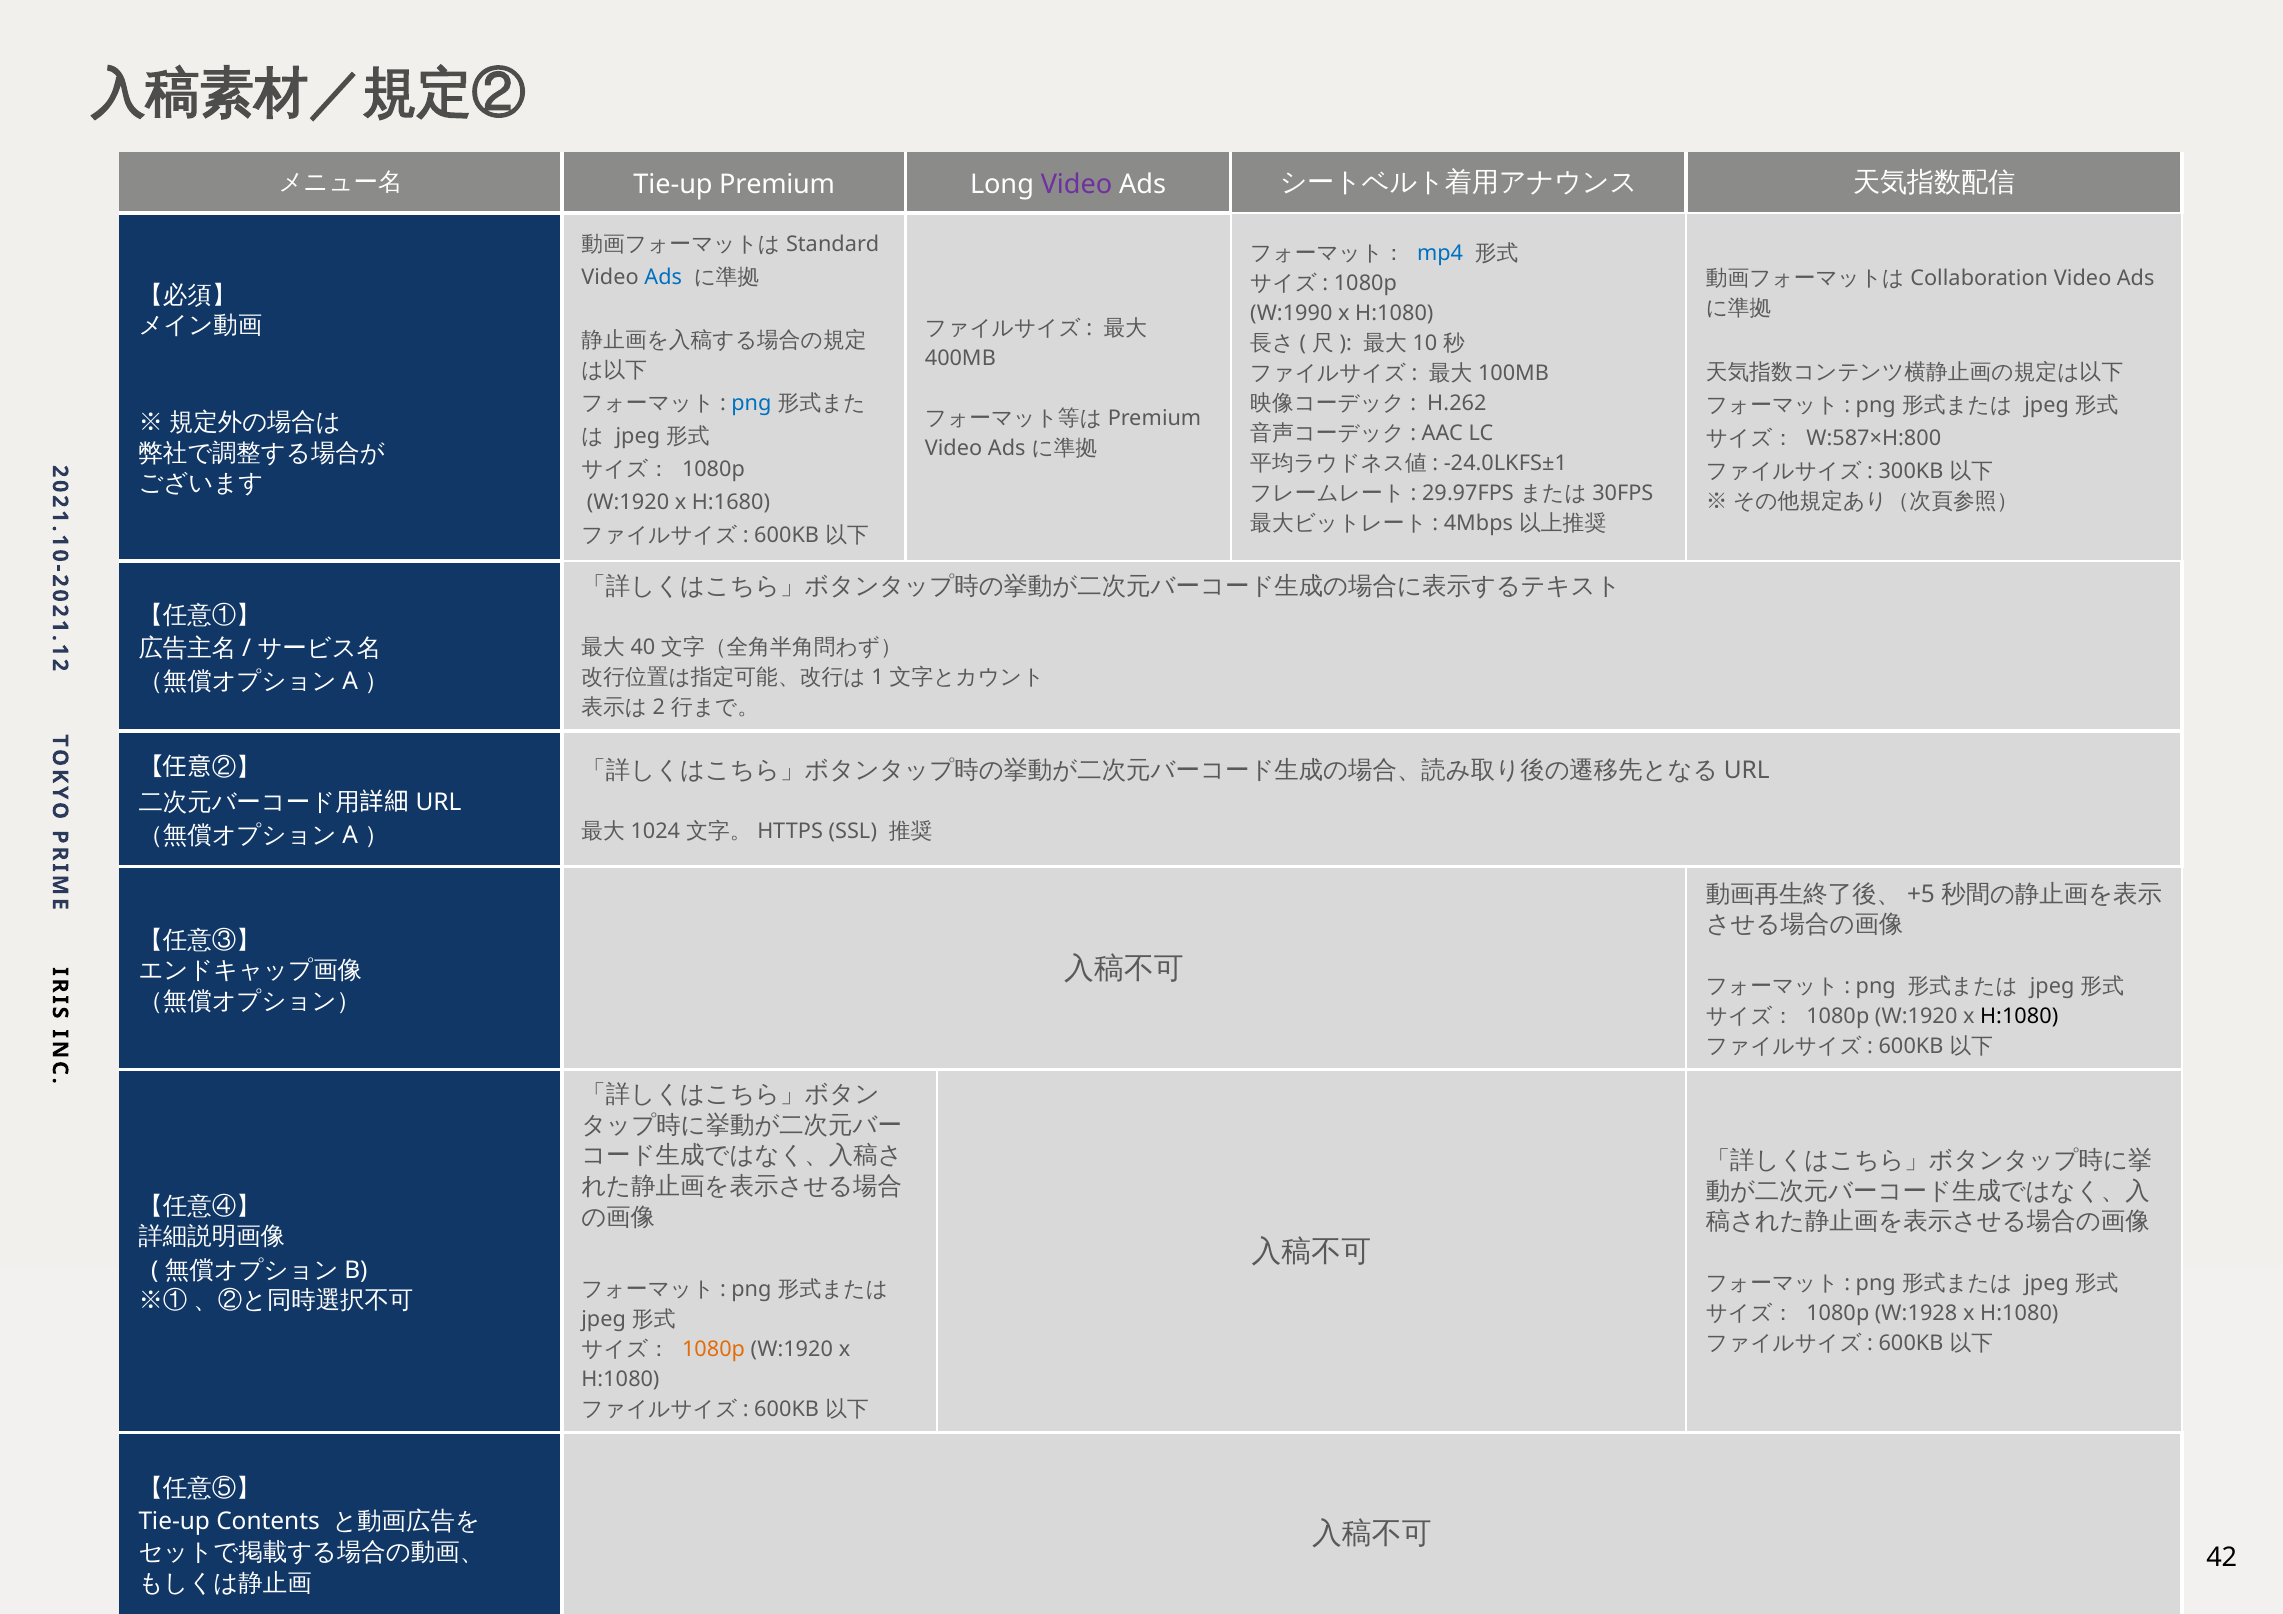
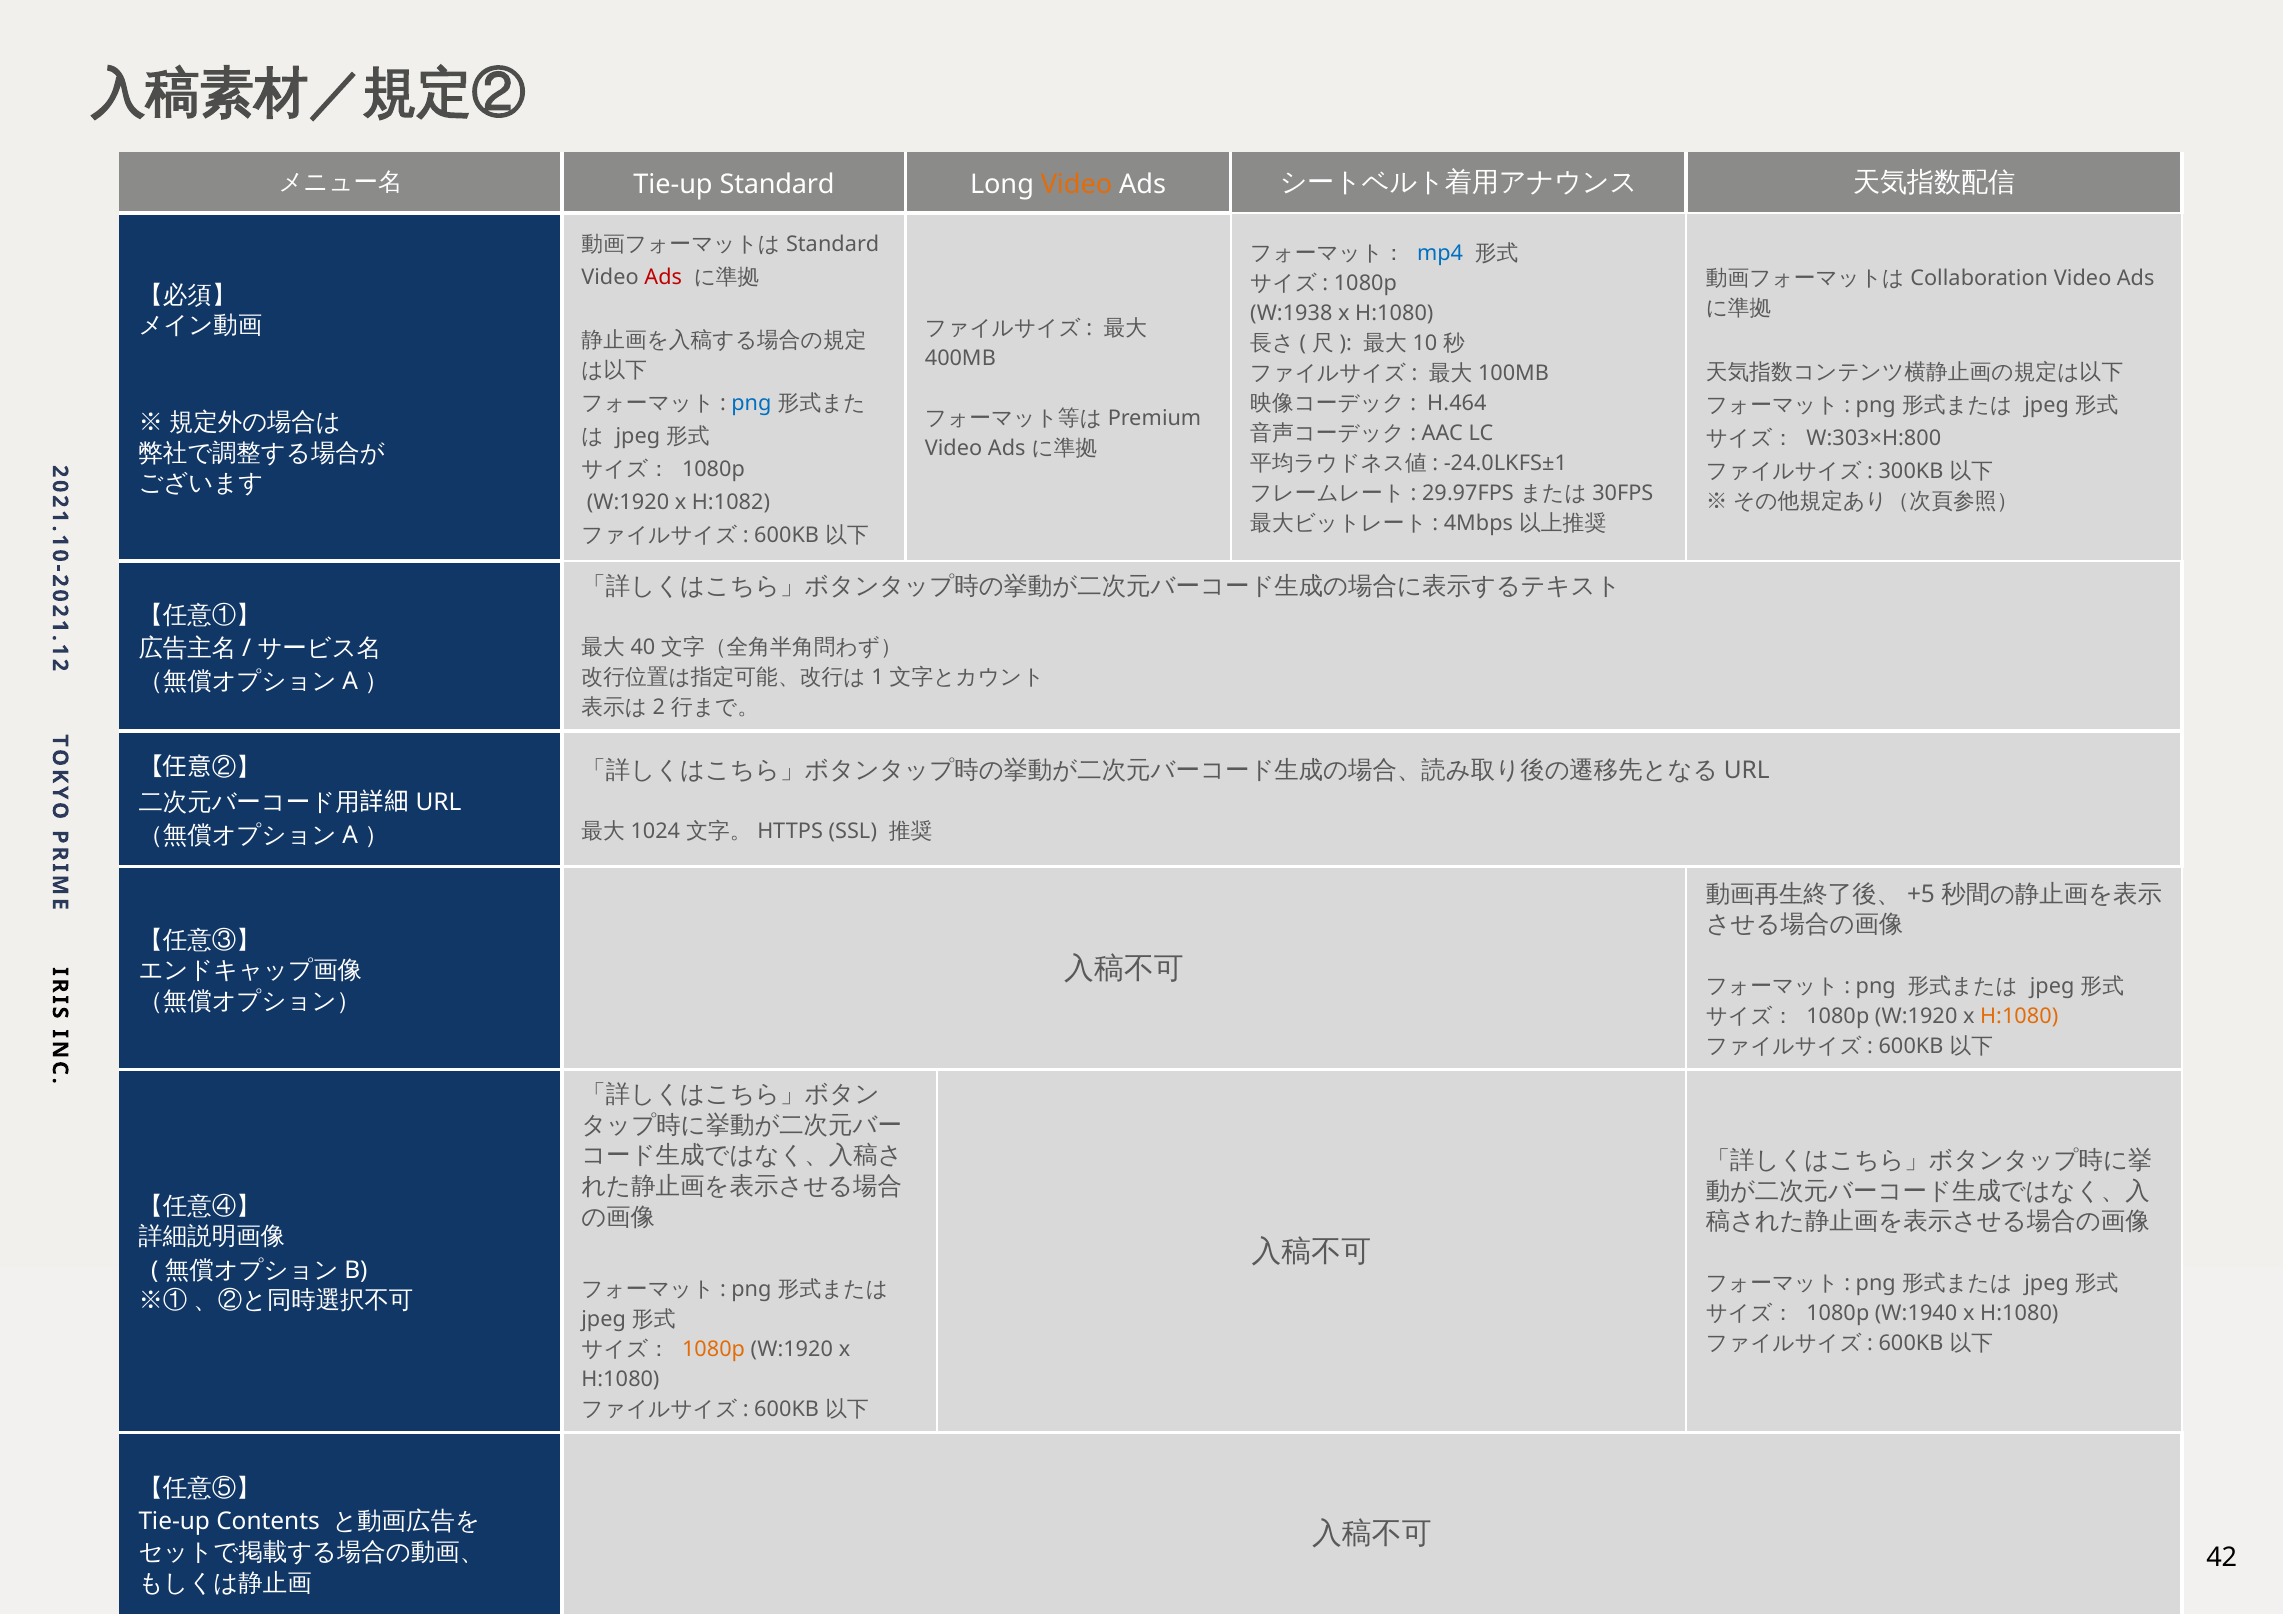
Tie-up Premium: Premium -> Standard (777, 184)
Video colour: purple -> orange (1076, 184)
Ads colour: blue -> red (663, 277)
W:1990: W:1990 -> W:1938 (1291, 313)
H.262: H.262 -> H.464 (1457, 403)
W:587×H:800: W:587×H:800 -> W:303×H:800 (1874, 438)
H:1680: H:1680 -> H:1082 (731, 503)
H:1080 colour: black -> orange (2019, 1016)
W:1928: W:1928 -> W:1940 (1916, 1313)
